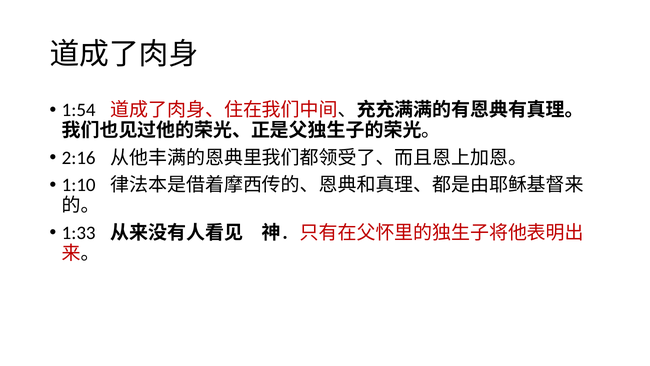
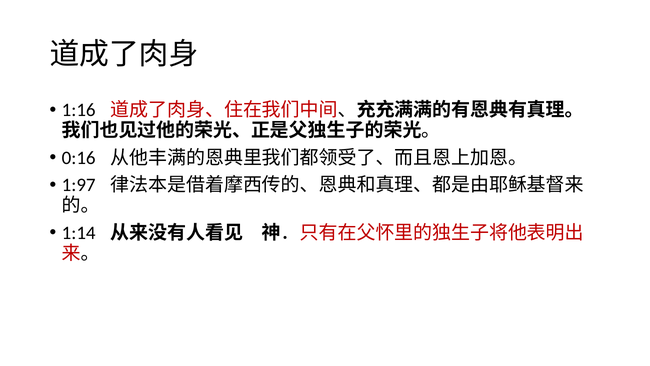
1:54: 1:54 -> 1:16 (79, 110)
2:16: 2:16 -> 0:16 (79, 158)
1:10: 1:10 -> 1:97 (79, 185)
1:33: 1:33 -> 1:14 (79, 233)
